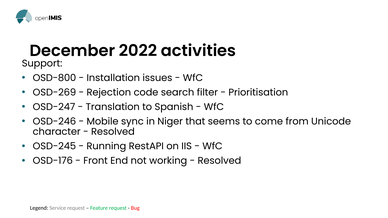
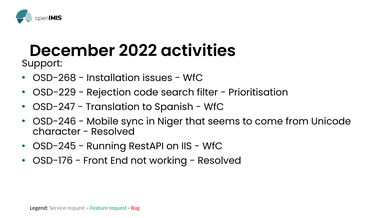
OSD-800: OSD-800 -> OSD-268 (54, 78)
OSD-269: OSD-269 -> OSD-229 (54, 92)
